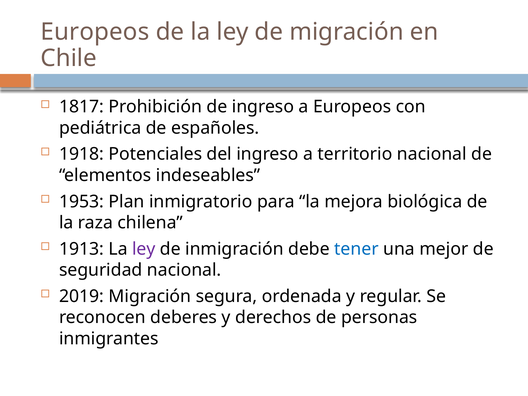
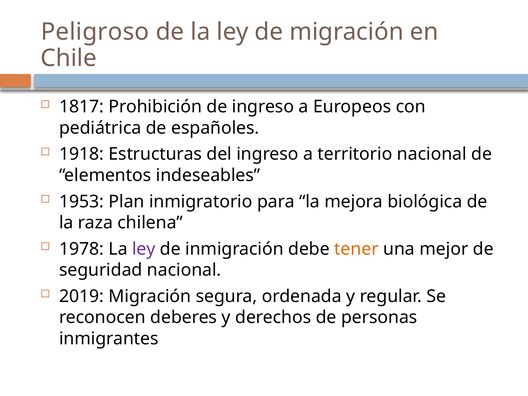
Europeos: Europeos -> Peligroso (95, 32)
Potenciales: Potenciales -> Estructuras (155, 154)
1913: 1913 -> 1978 (82, 249)
tener colour: blue -> orange (356, 249)
